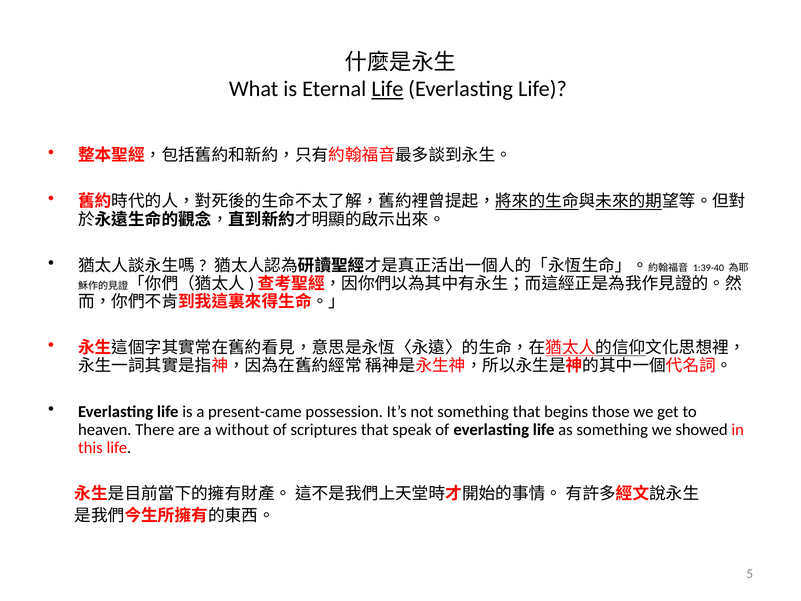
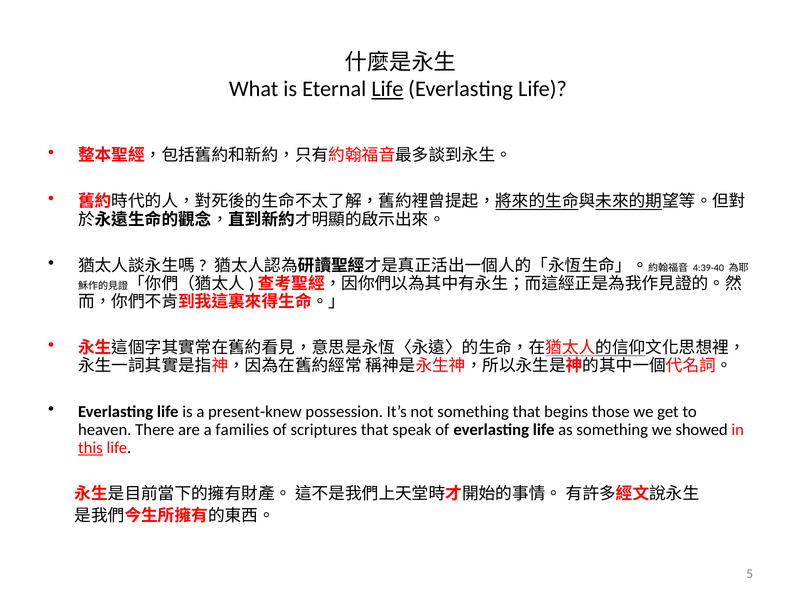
1:39-40: 1:39-40 -> 4:39-40 (708, 268)
present-came: present-came -> present-knew (255, 412)
without: without -> families (242, 430)
this underline: none -> present (90, 448)
